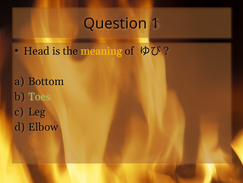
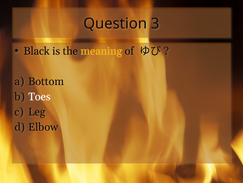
1: 1 -> 3 (155, 24)
Head: Head -> Black (37, 51)
Toes colour: light green -> white (39, 96)
